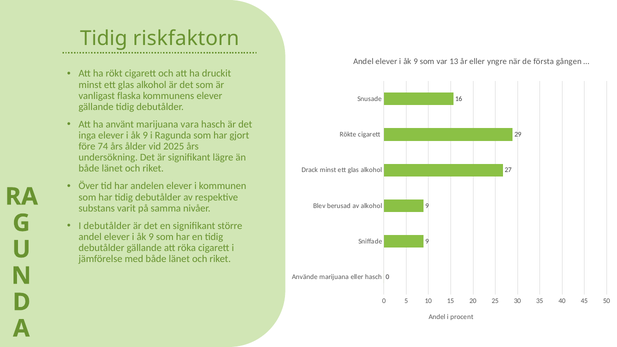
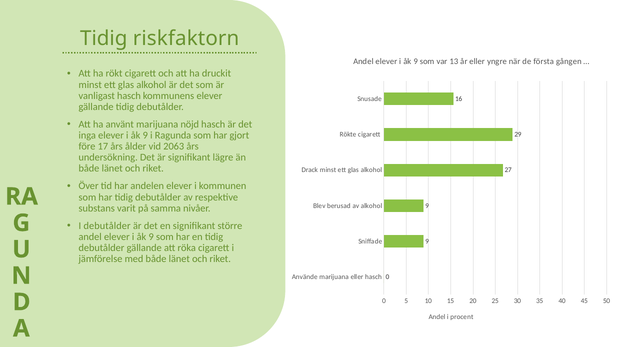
vanligast flaska: flaska -> hasch (129, 96)
vara: vara -> nöjd (190, 124)
74: 74 -> 17 (103, 146)
2025: 2025 -> 2063 (174, 146)
